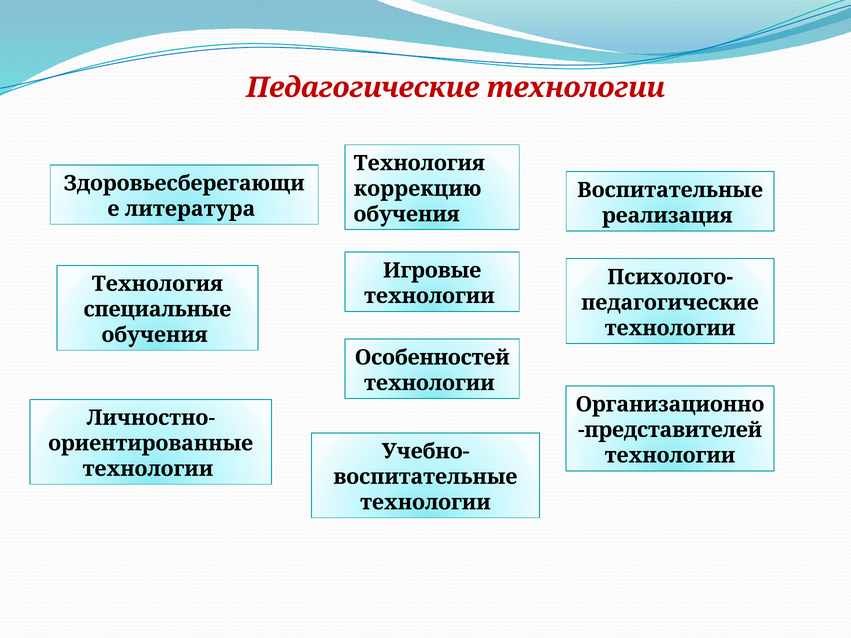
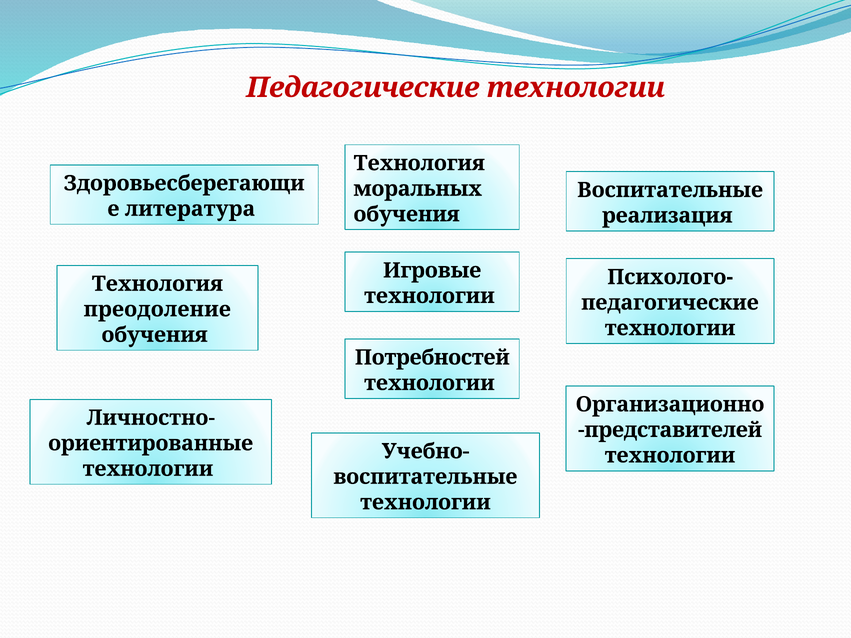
коррекцию: коррекцию -> моральных (418, 189)
специальные: специальные -> преодоление (157, 309)
Особенностей: Особенностей -> Потребностей (432, 358)
